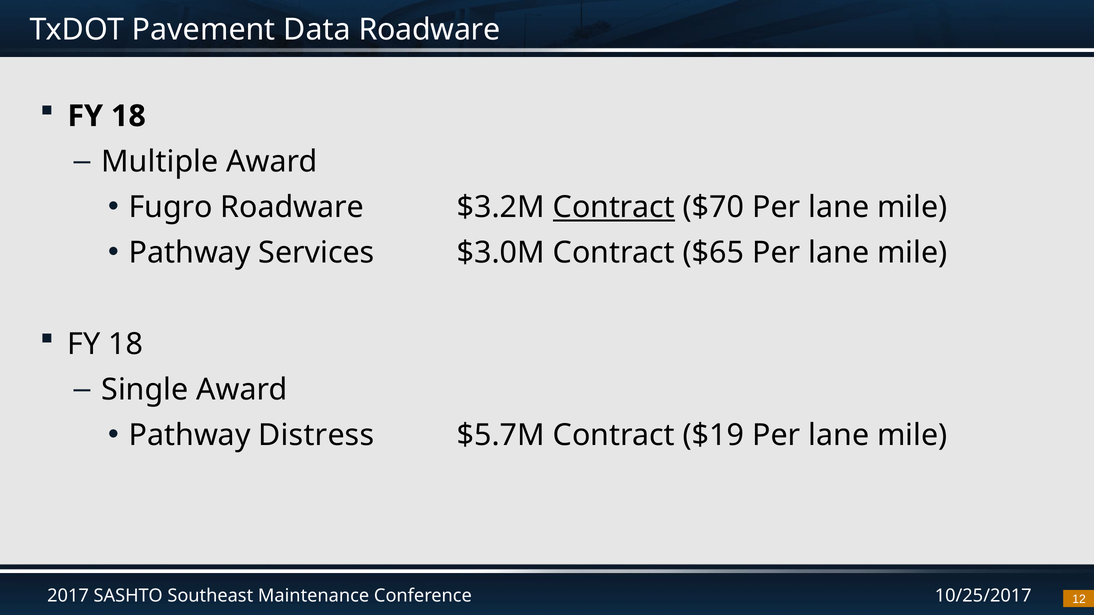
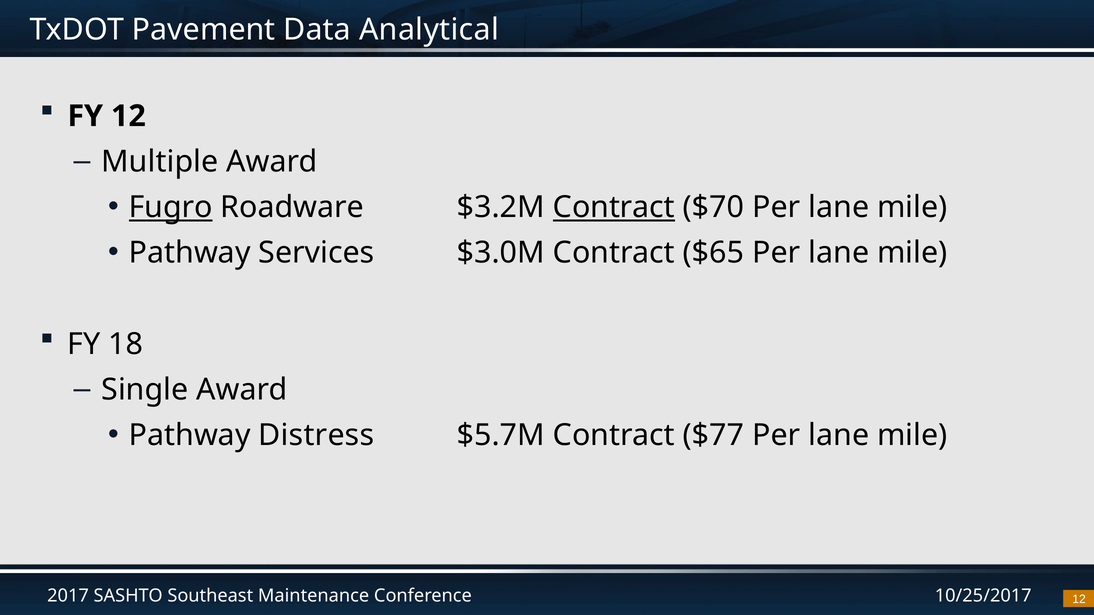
Data Roadware: Roadware -> Analytical (429, 30)
18: 18 -> 12 (128, 116)
Fugro underline: none -> present (171, 207)
$19: $19 -> $77 (714, 436)
